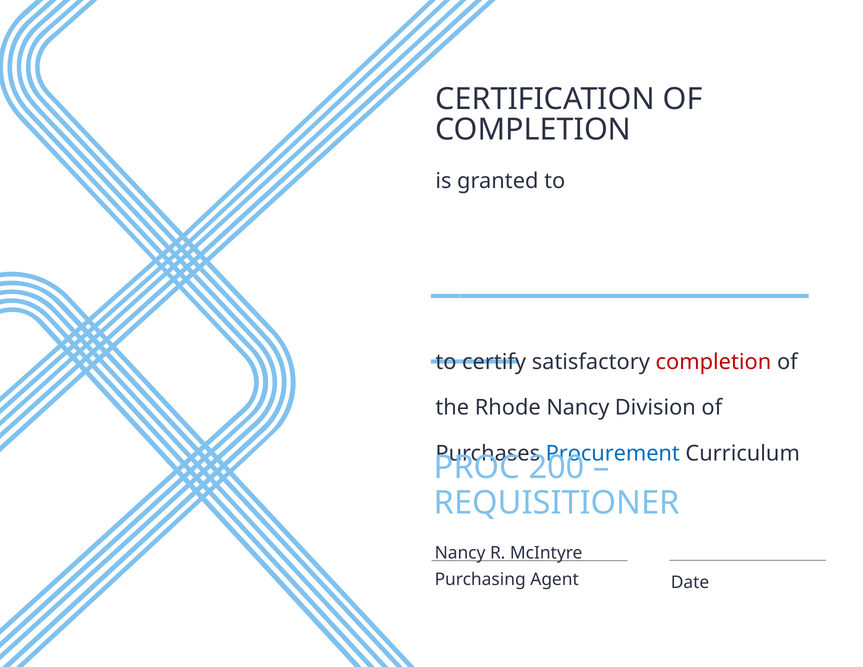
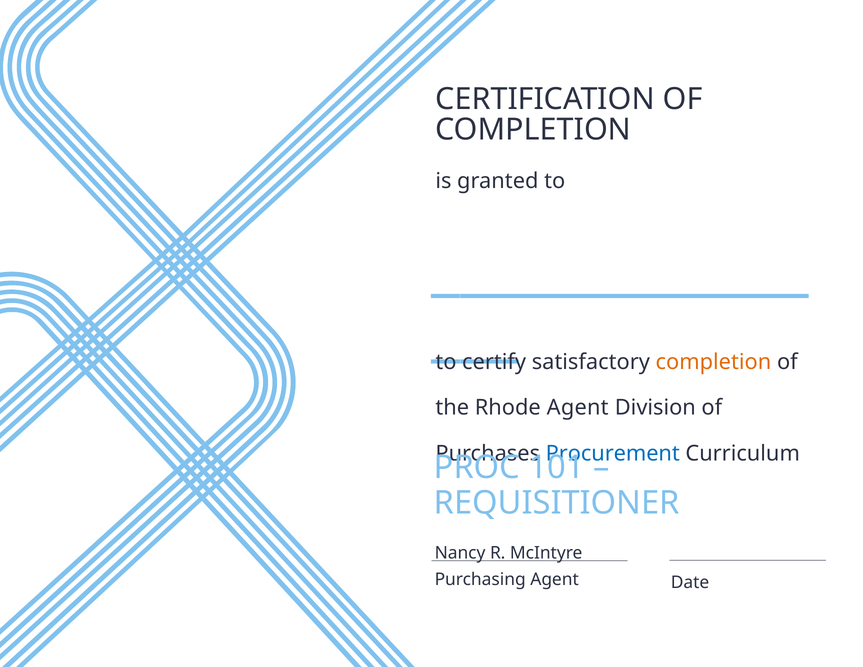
completion colour: red -> orange (713, 362)
Rhode Nancy: Nancy -> Agent (578, 408)
200: 200 -> 101 (557, 468)
